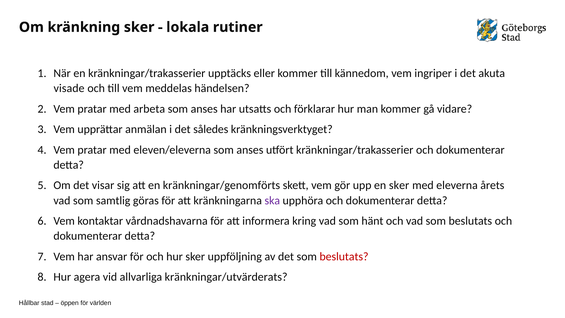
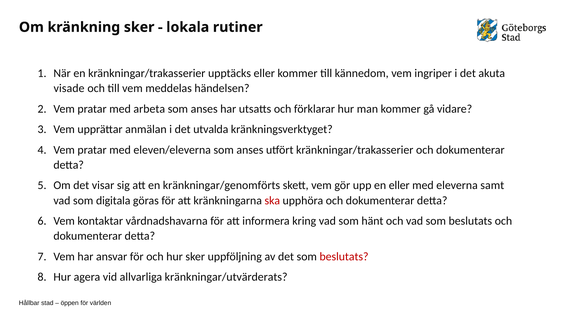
således: således -> utvalda (211, 129)
en sker: sker -> eller (399, 185)
årets: årets -> samt (492, 185)
samtlig: samtlig -> digitala (113, 200)
ska colour: purple -> red (272, 200)
